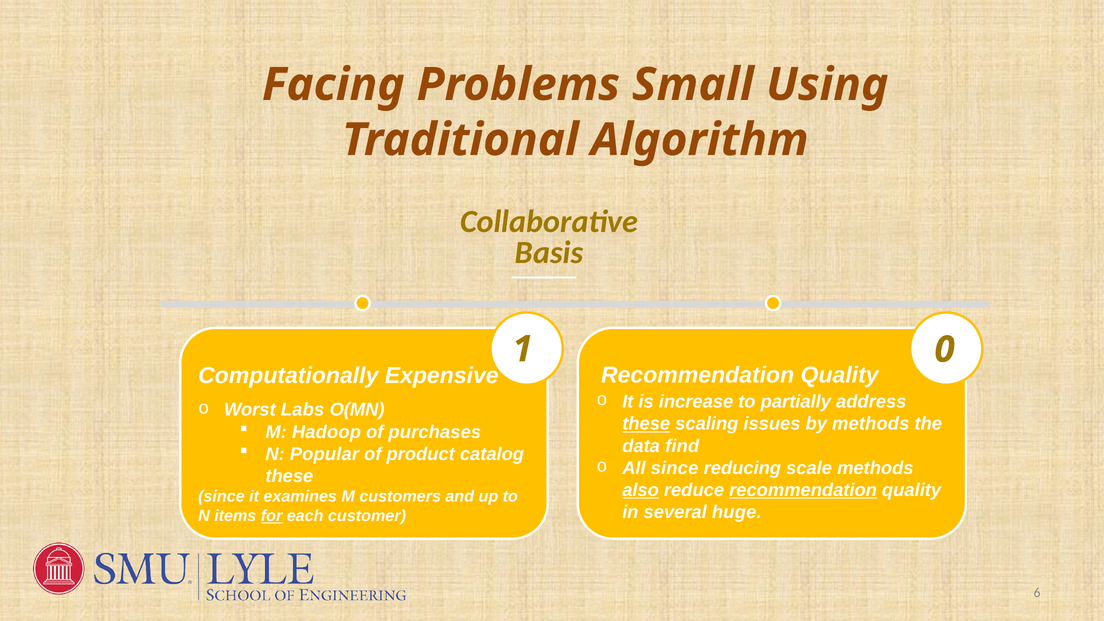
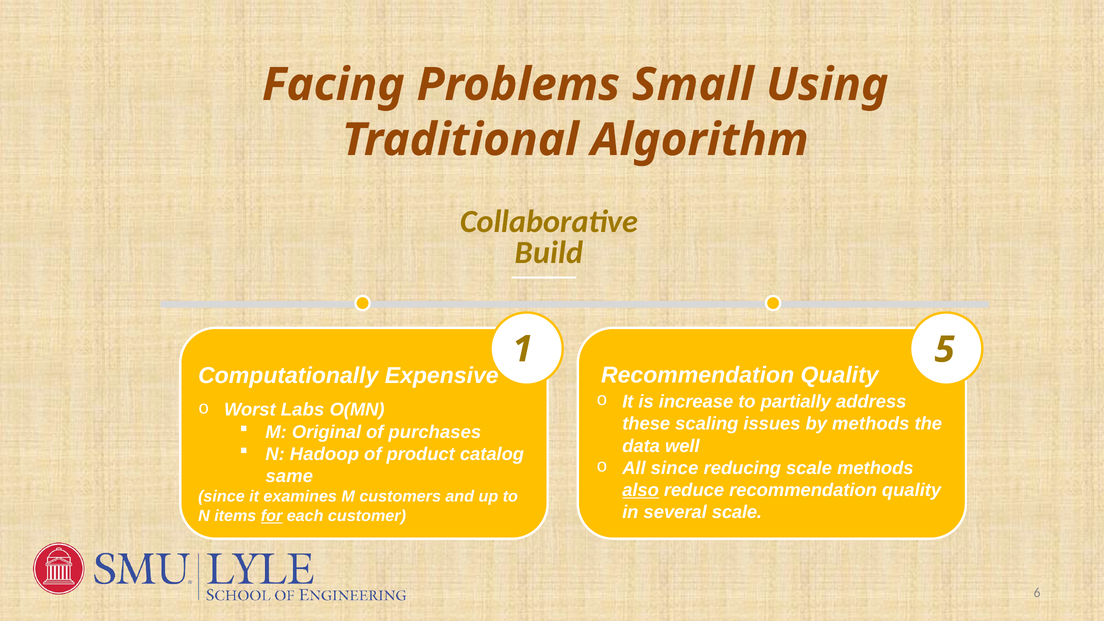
Basis: Basis -> Build (549, 253)
0: 0 -> 5 (945, 350)
these underline: present -> none (646, 424)
Hadoop: Hadoop -> Original (327, 432)
find: find -> well (682, 446)
Popular: Popular -> Hadoop (324, 454)
these: these -> same (289, 476)
recommendation underline: present -> none (803, 490)
several huge: huge -> scale (737, 512)
